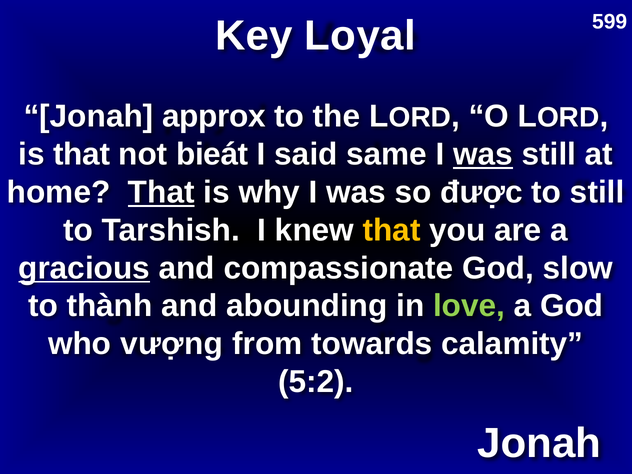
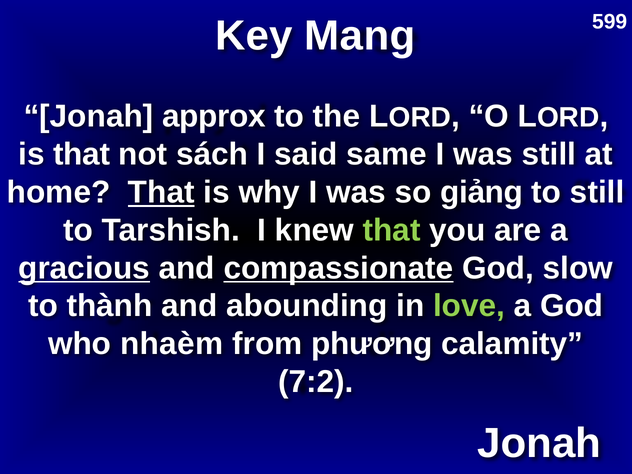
Loyal: Loyal -> Mang (360, 36)
bieát: bieát -> sách (212, 154)
was underline: present -> none (483, 154)
được: được -> giảng (482, 192)
that colour: yellow -> light green (392, 230)
compassionate underline: none -> present (338, 268)
vượng: vượng -> nhaèm (172, 344)
towards: towards -> phương (372, 344)
5:2: 5:2 -> 7:2 (316, 382)
